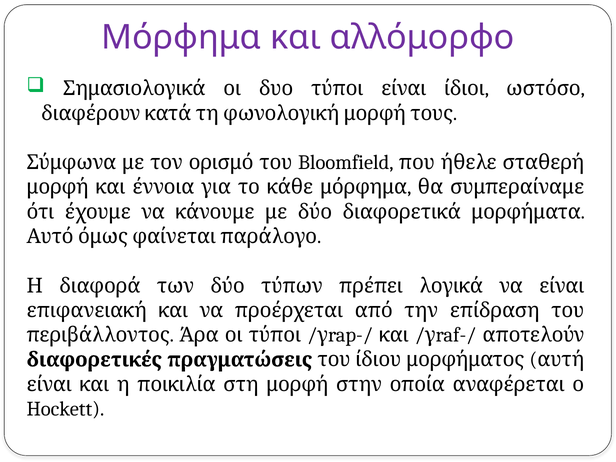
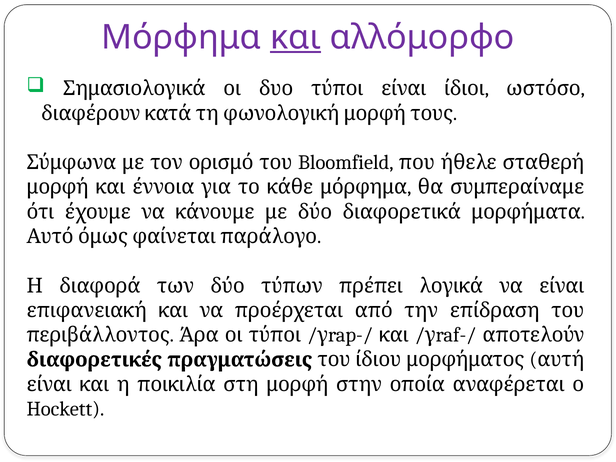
και underline: none -> present (296, 37)
